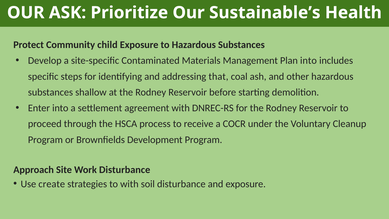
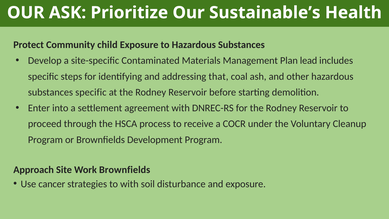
Plan into: into -> lead (309, 61)
substances shallow: shallow -> specific (91, 92)
Work Disturbance: Disturbance -> Brownfields (125, 170)
create: create -> cancer (52, 184)
